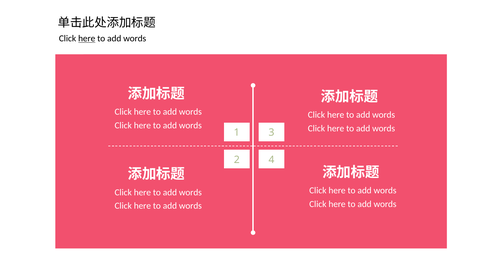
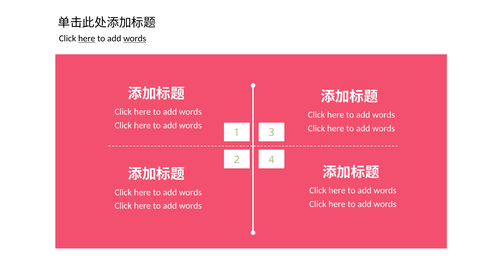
words underline: none -> present (135, 39)
